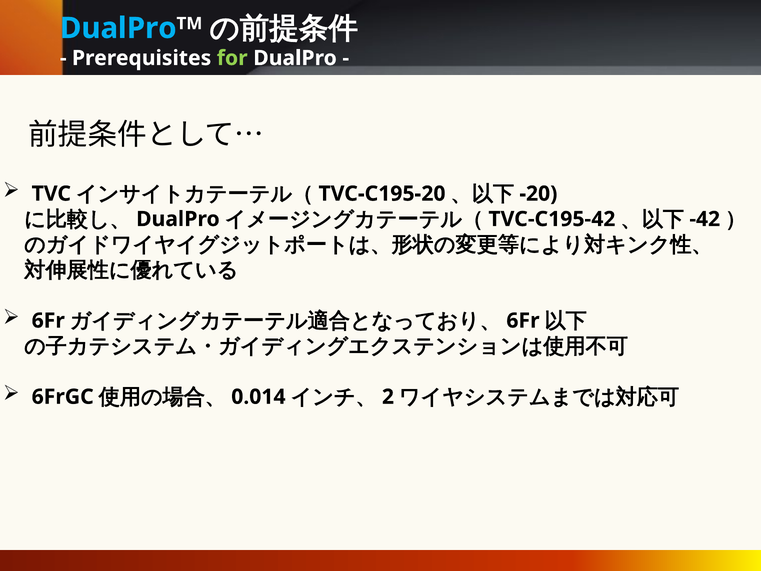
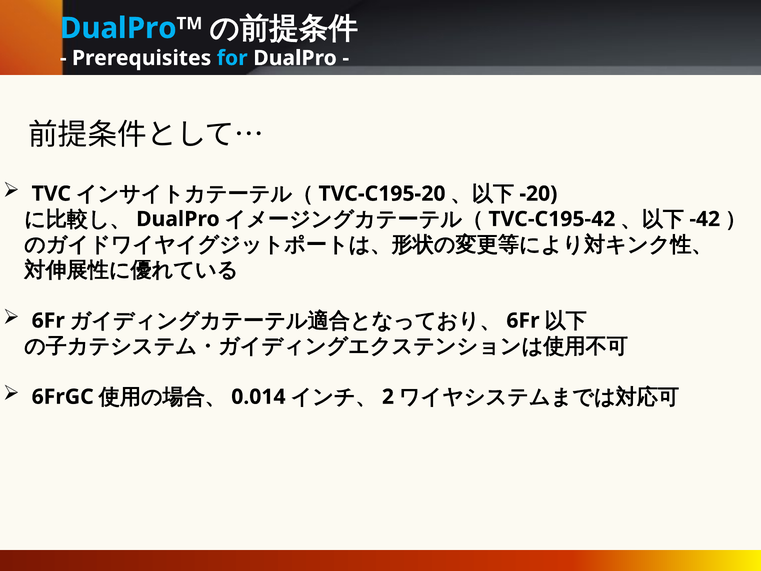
for colour: light green -> light blue (232, 58)
